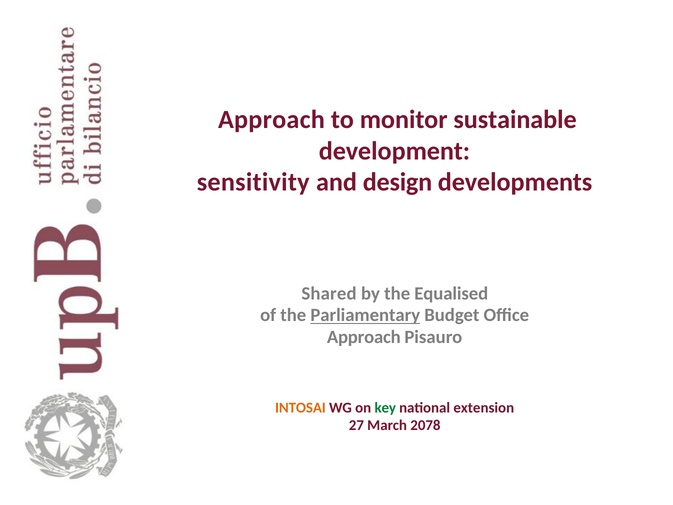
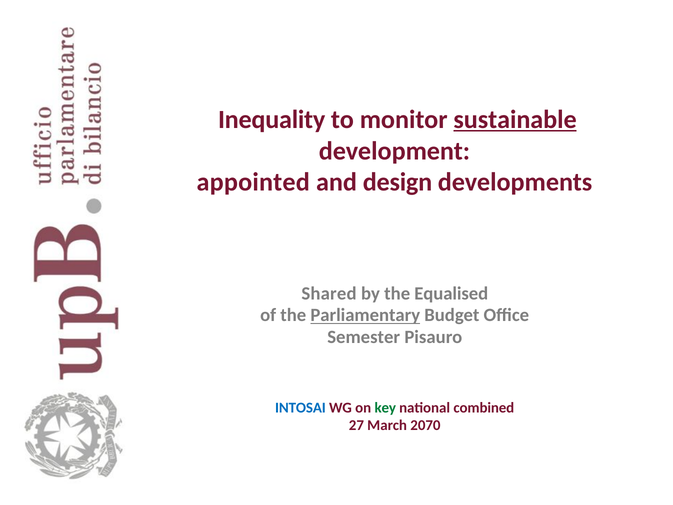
Approach: Approach -> Inequality (272, 119)
sustainable underline: none -> present (515, 119)
sensitivity: sensitivity -> appointed (253, 182)
Approach: Approach -> Semester (364, 337)
INTOSAI colour: orange -> blue (300, 407)
extension: extension -> combined (484, 407)
2078: 2078 -> 2070 (425, 425)
